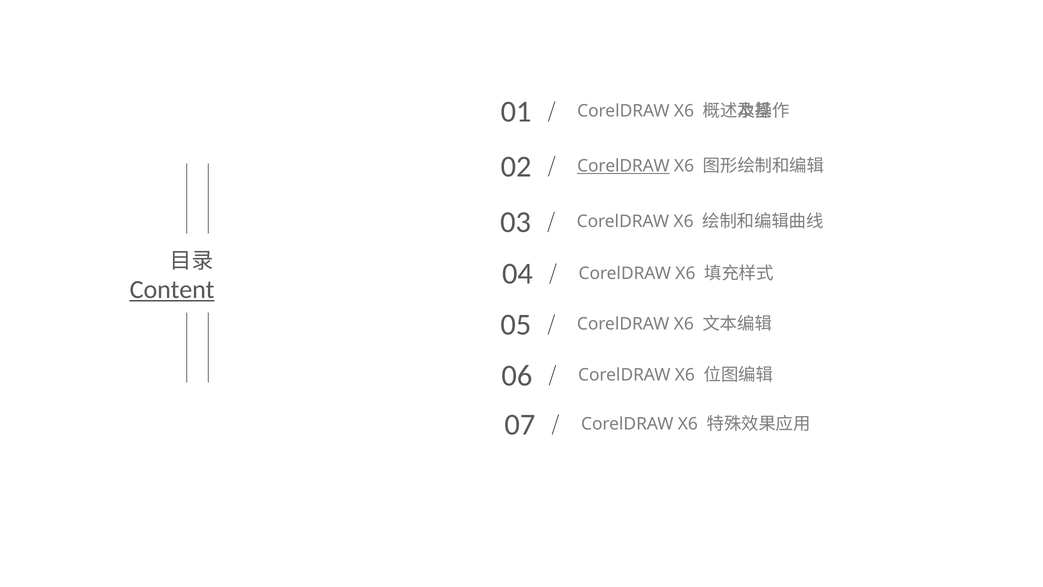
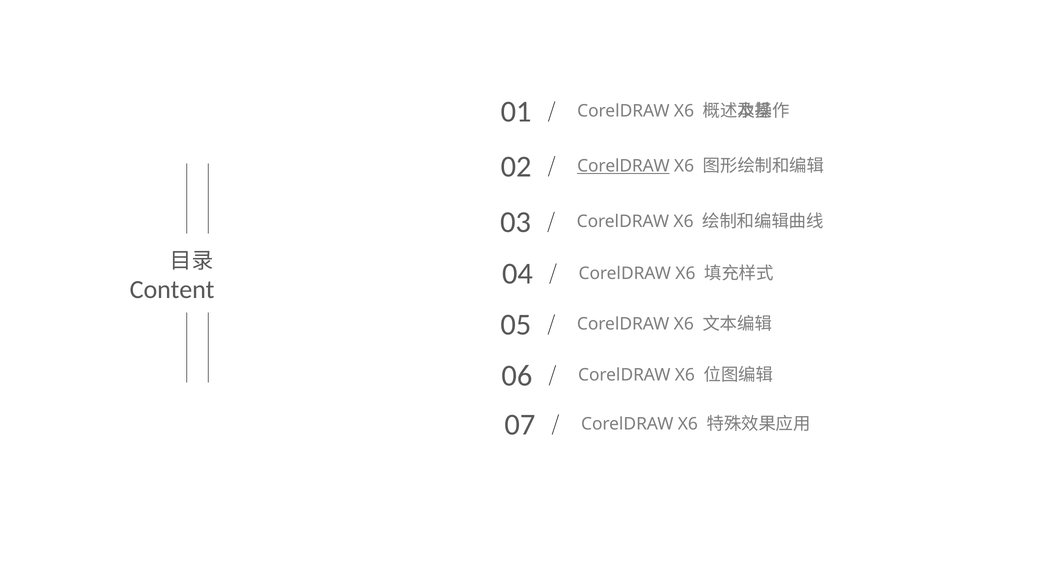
Content underline: present -> none (172, 289)
